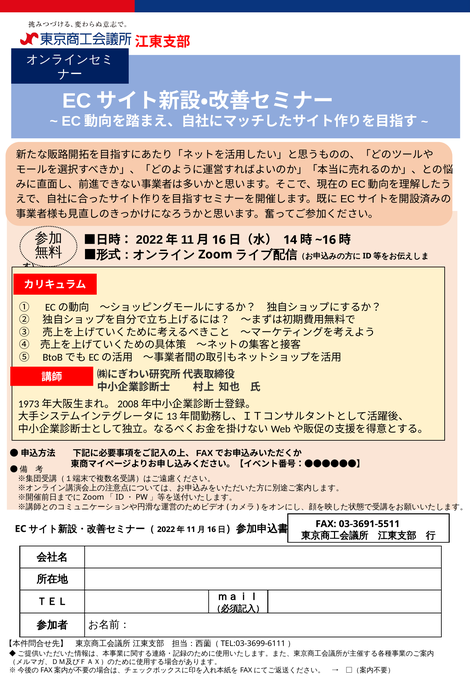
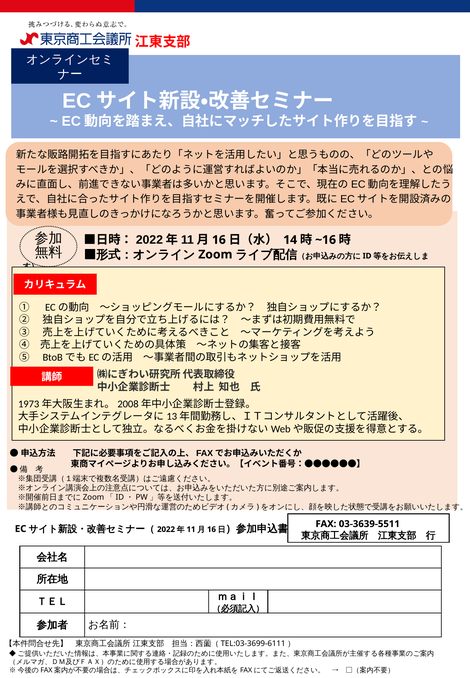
03-3691-5511: 03-3691-5511 -> 03-3639-5511 (369, 525)
